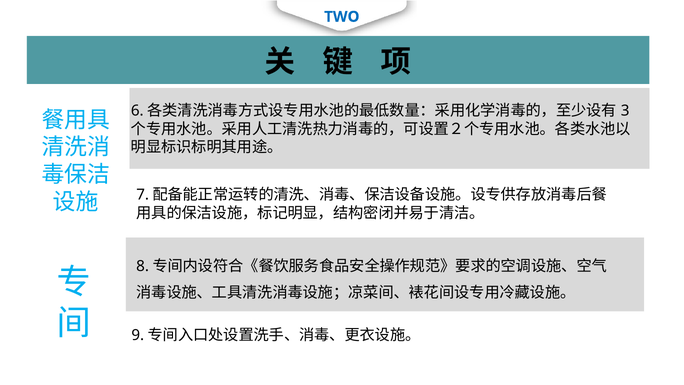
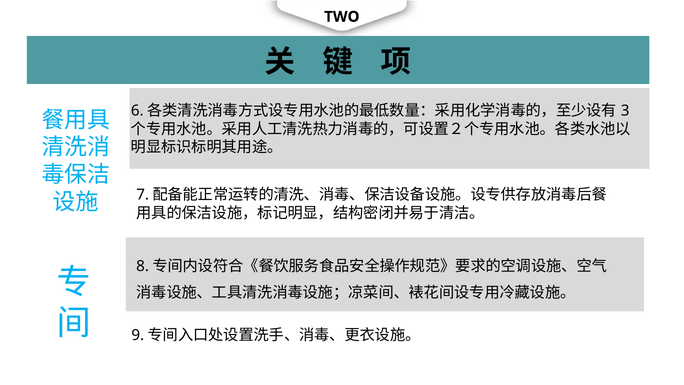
TWO colour: blue -> black (342, 17)
